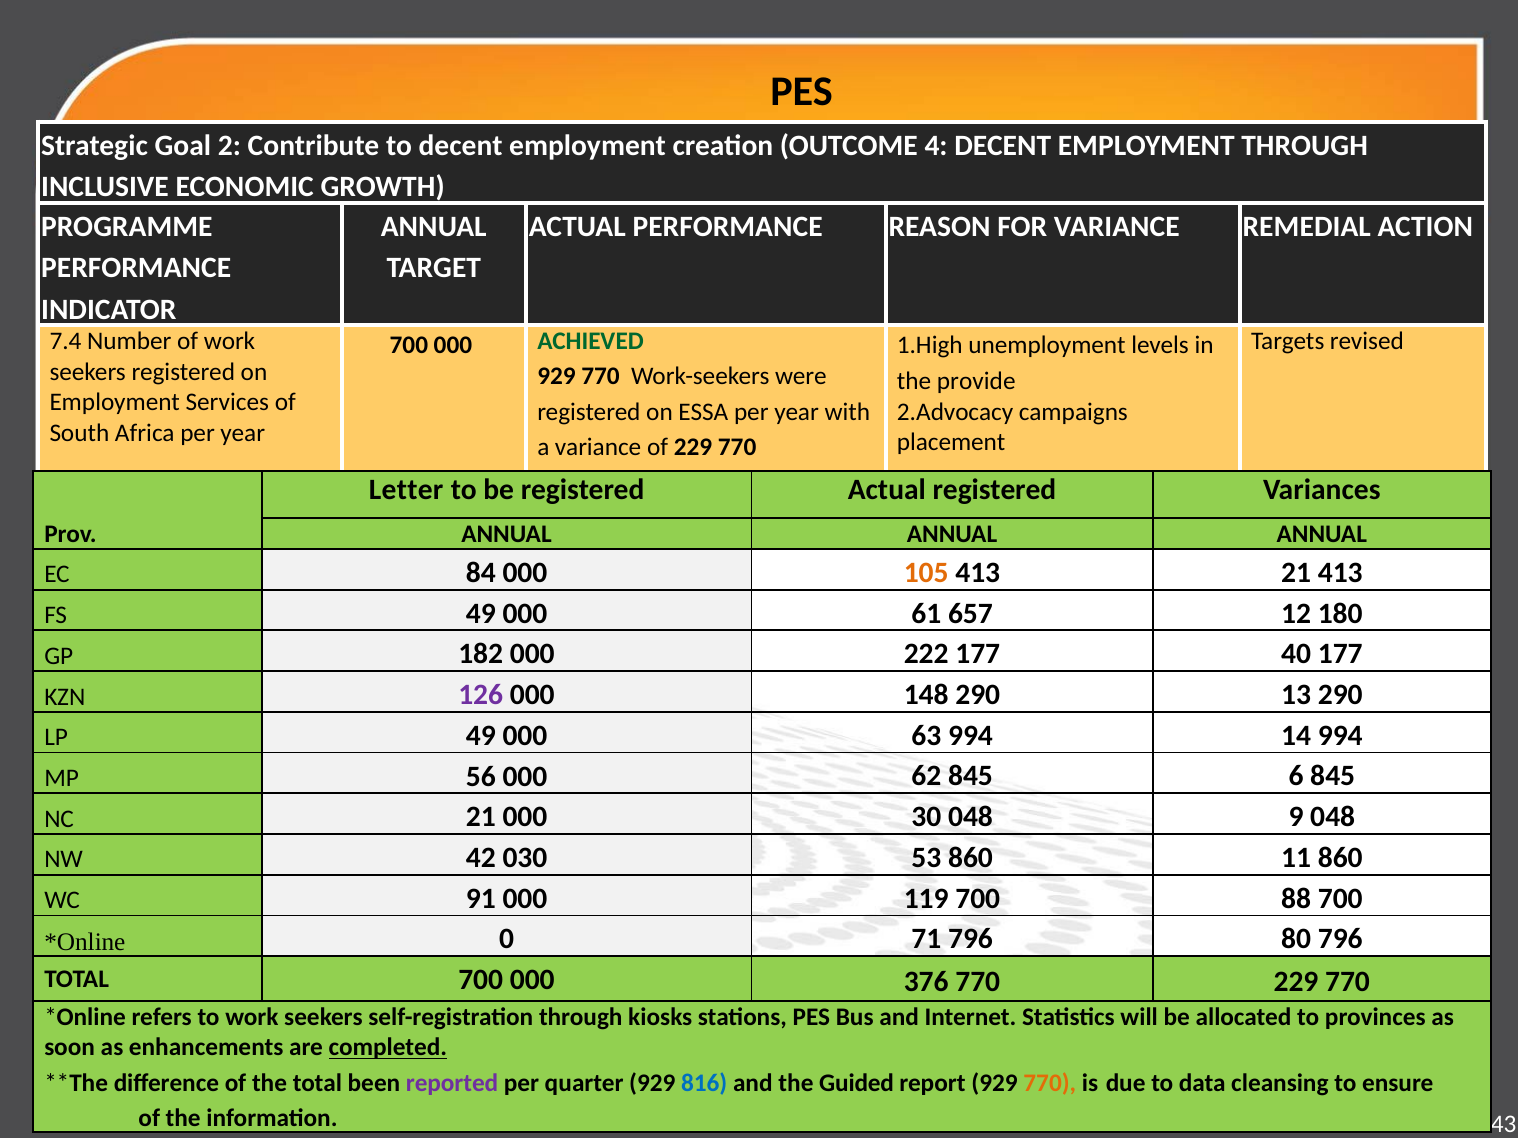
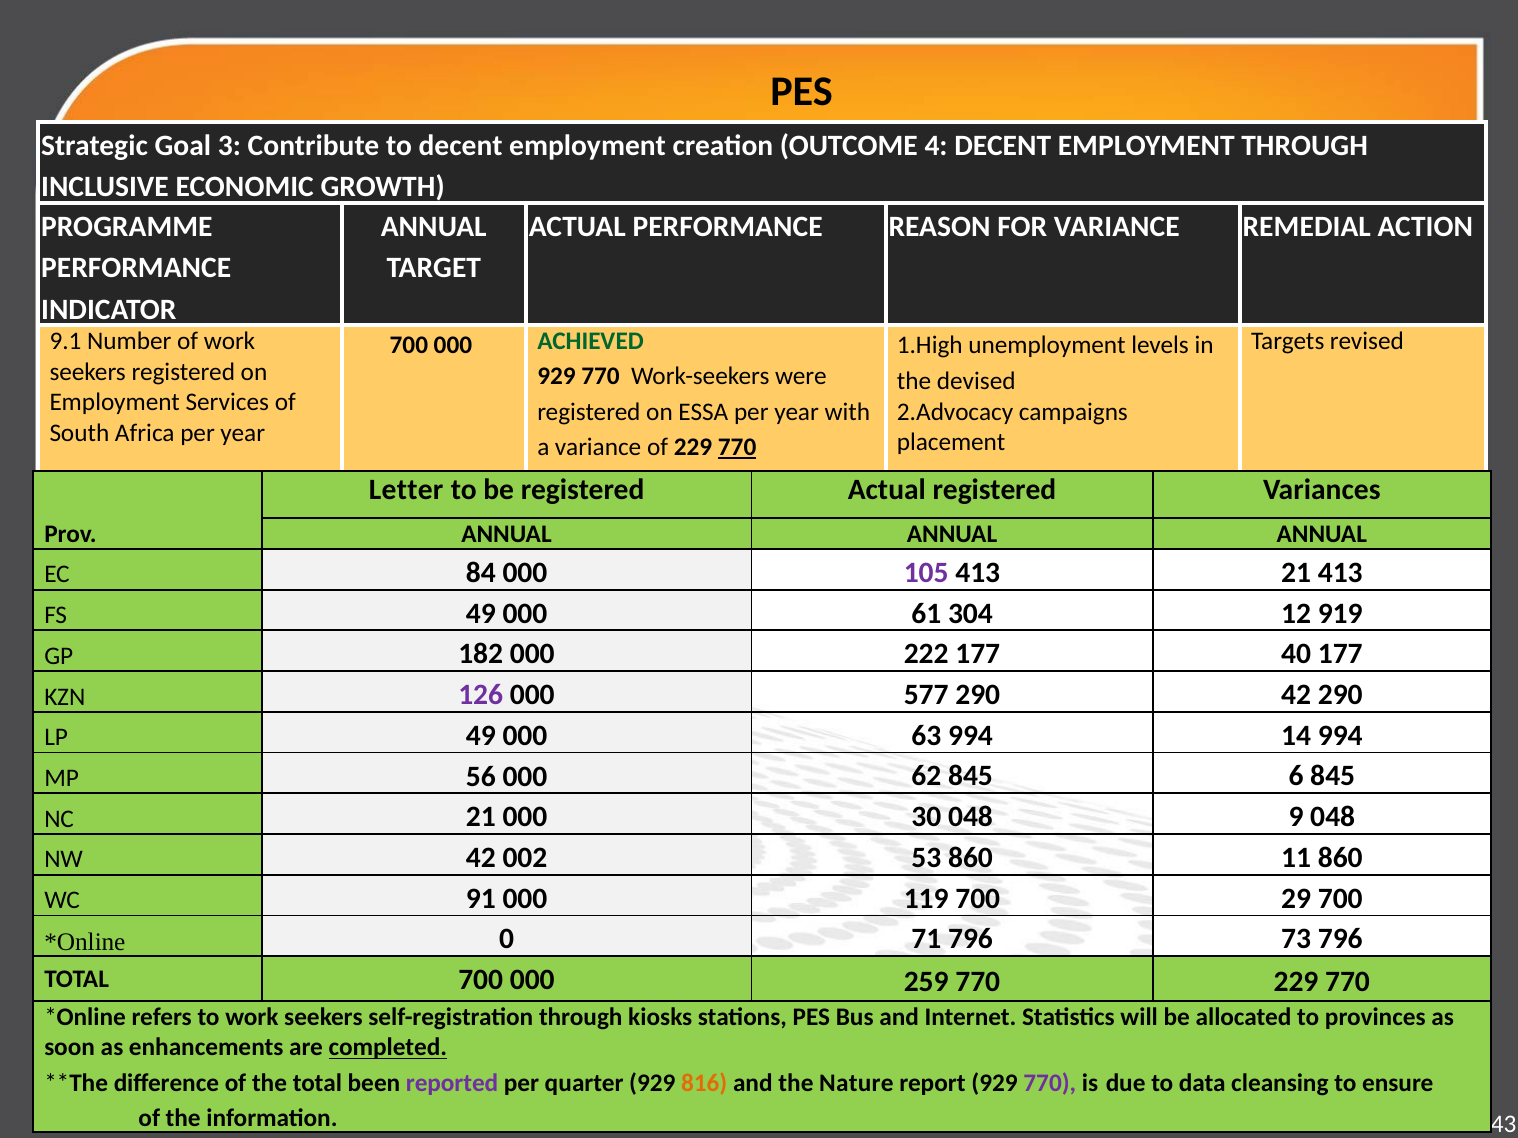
2: 2 -> 3 (229, 145)
7.4: 7.4 -> 9.1 (65, 341)
provide: provide -> devised (976, 381)
770 underline: none -> present (737, 447)
105 colour: orange -> purple (926, 573)
657: 657 -> 304 (970, 614)
180: 180 -> 919 (1340, 614)
148: 148 -> 577 (926, 695)
290 13: 13 -> 42 (1296, 695)
030: 030 -> 002 (525, 858)
88: 88 -> 29 (1296, 899)
80: 80 -> 73 (1296, 940)
376: 376 -> 259 (926, 982)
816 colour: blue -> orange (704, 1083)
Guided: Guided -> Nature (856, 1083)
770 colour: orange -> purple (1050, 1083)
